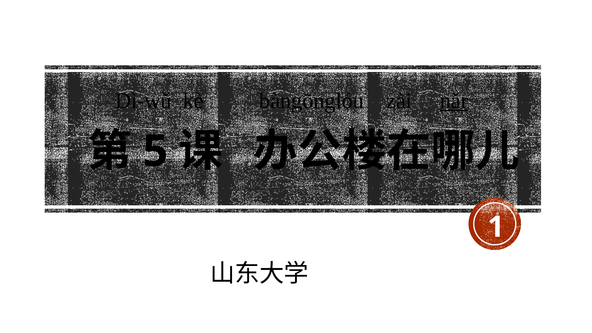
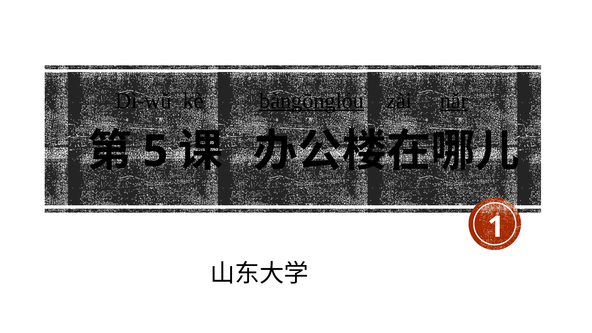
bàngōnglóu underline: none -> present (312, 101)
